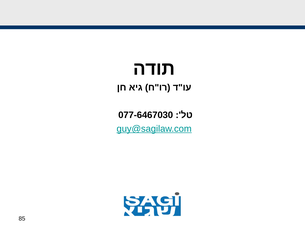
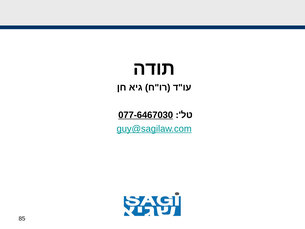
077-6467030 underline: none -> present (146, 115)
